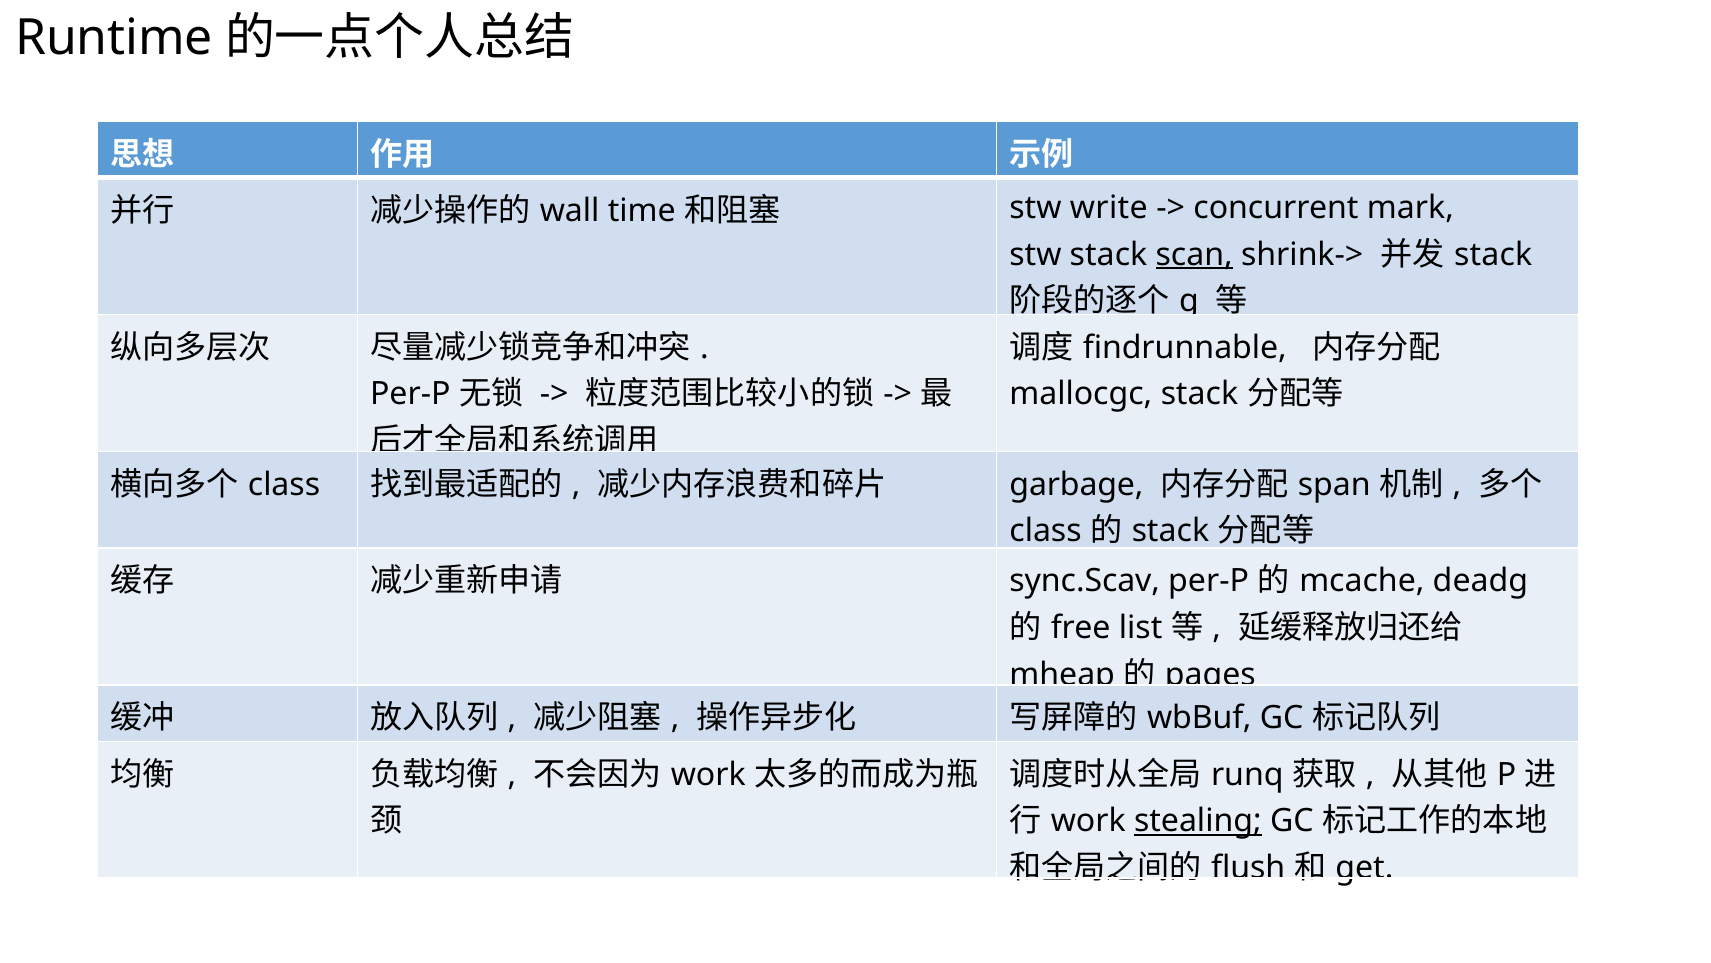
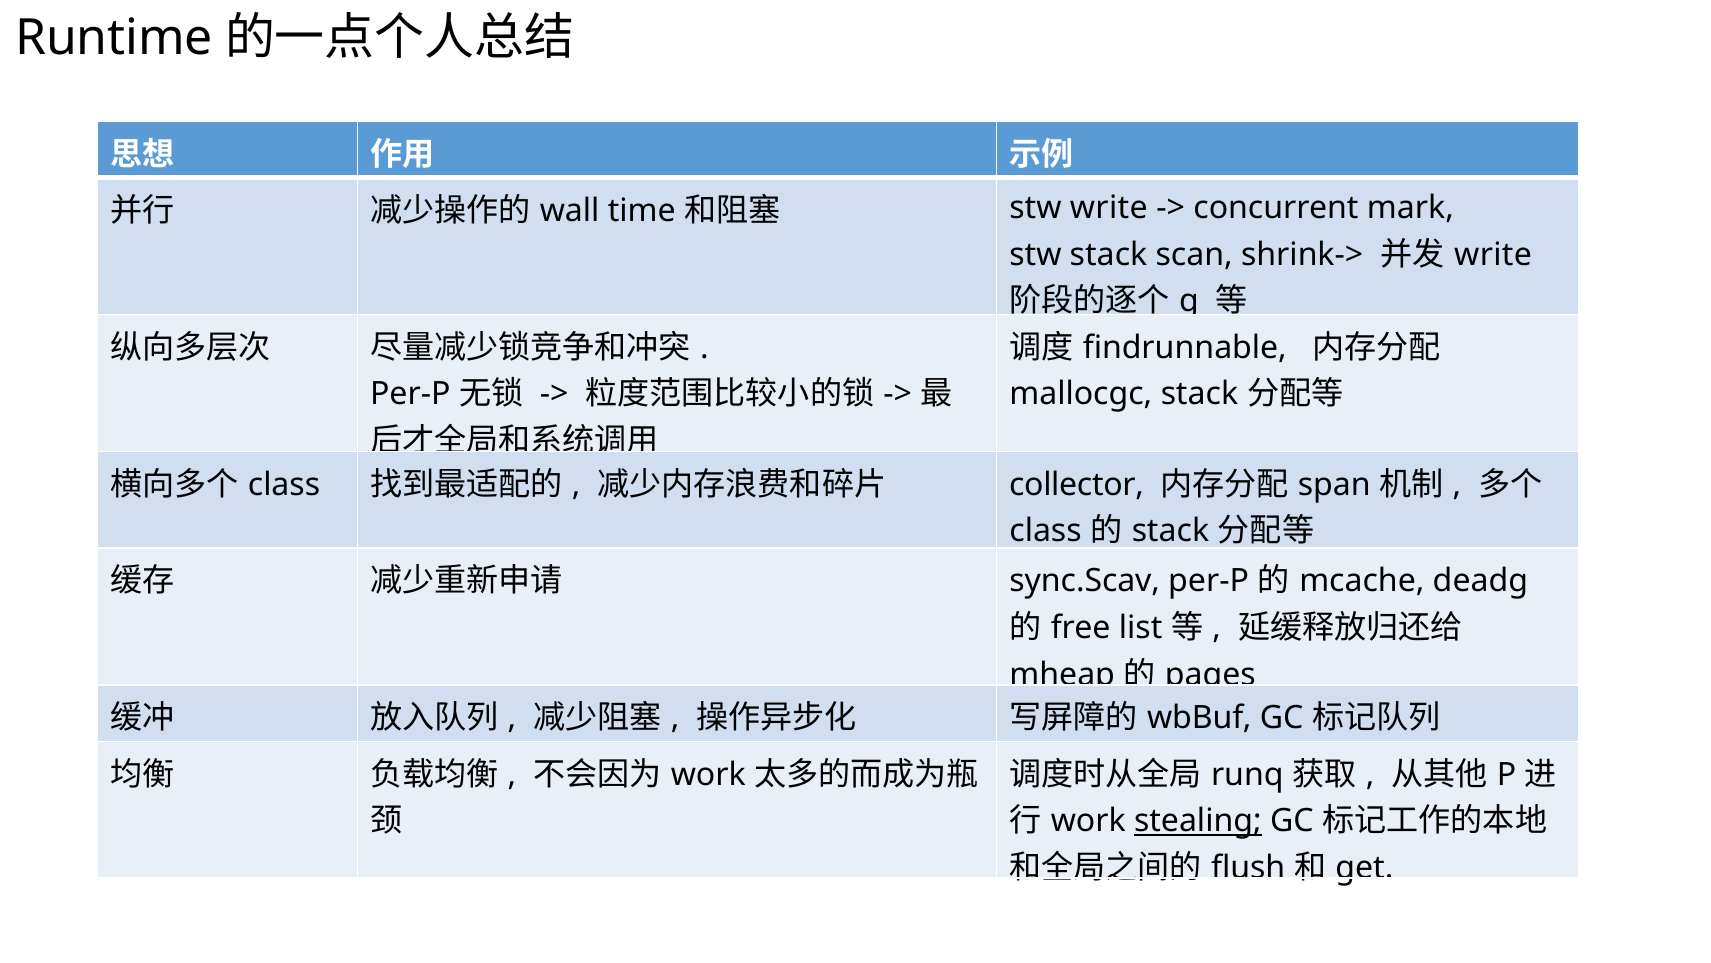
scan underline: present -> none (1194, 254)
stack: stack -> write (1493, 254)
garbage: garbage -> collector (1077, 484)
